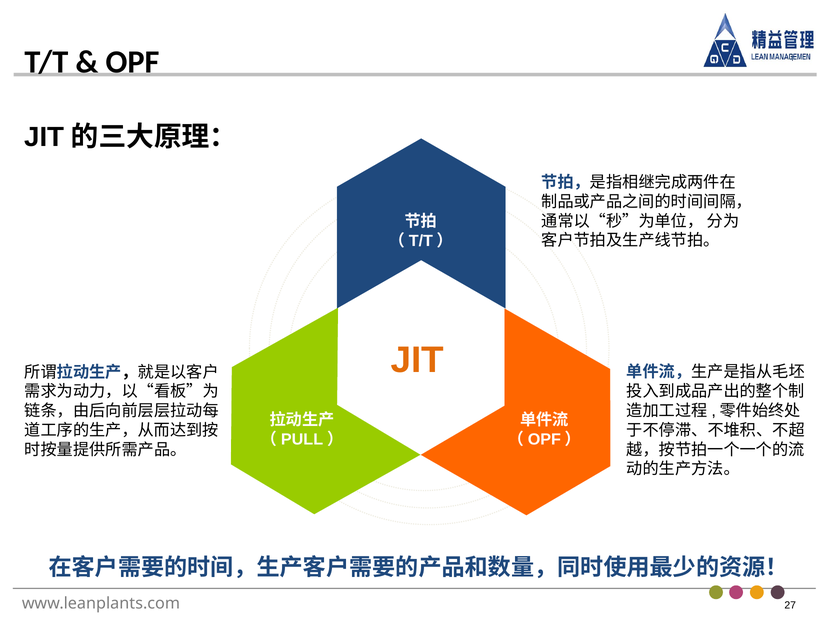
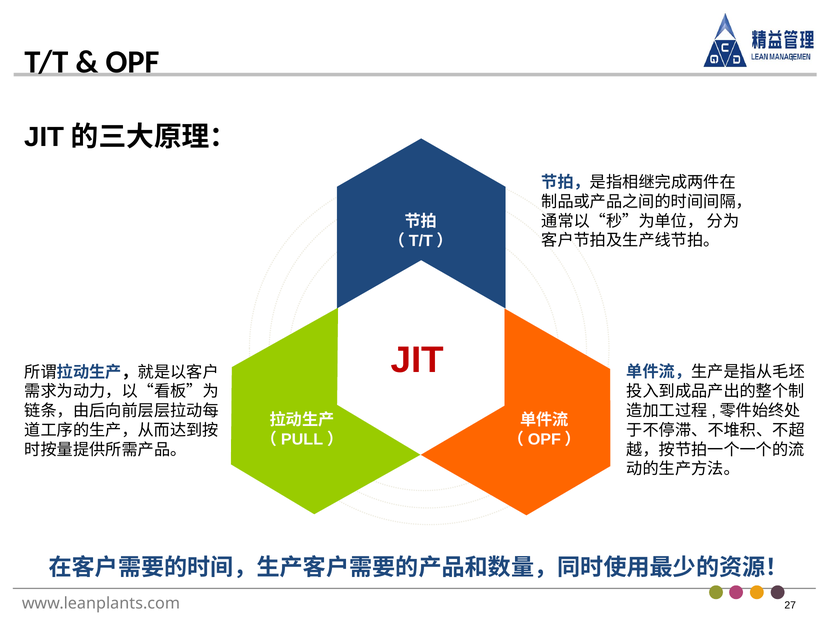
JIT colour: orange -> red (417, 360)
